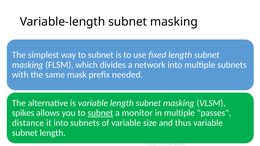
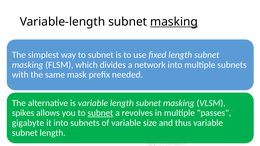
masking underline: none -> present (174, 22)
monitor: monitor -> revolves (137, 113)
distance: distance -> gigabyte (28, 123)
